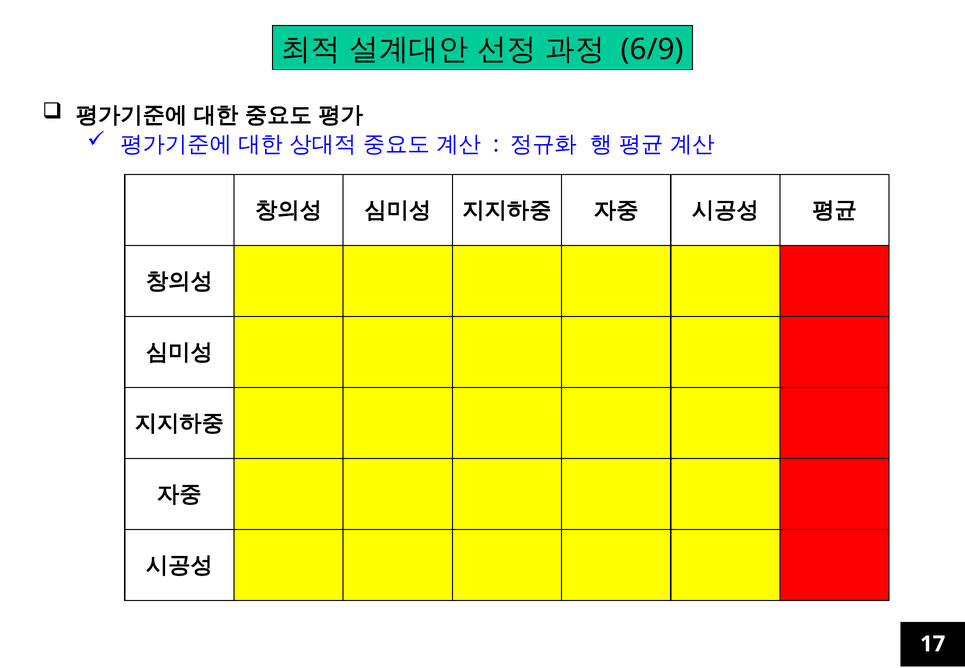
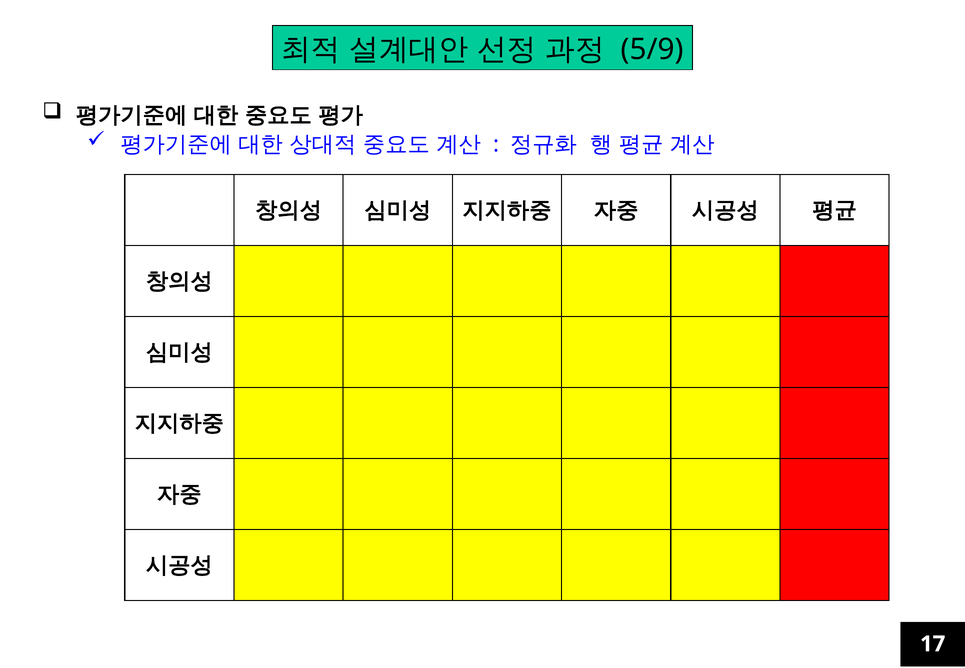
6/9: 6/9 -> 5/9 (652, 50)
